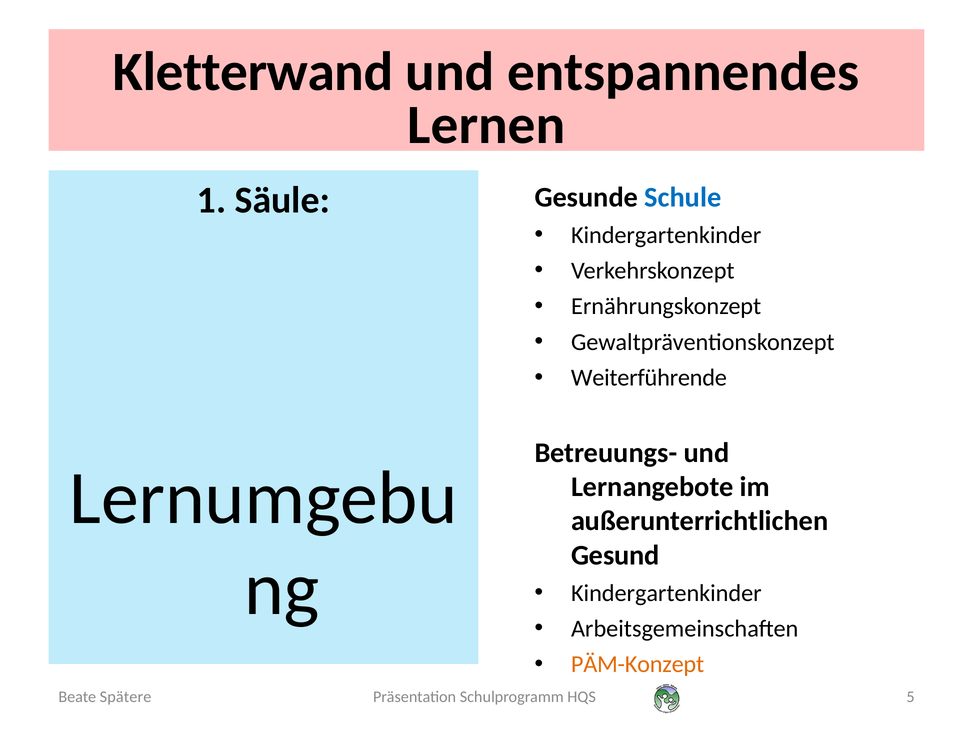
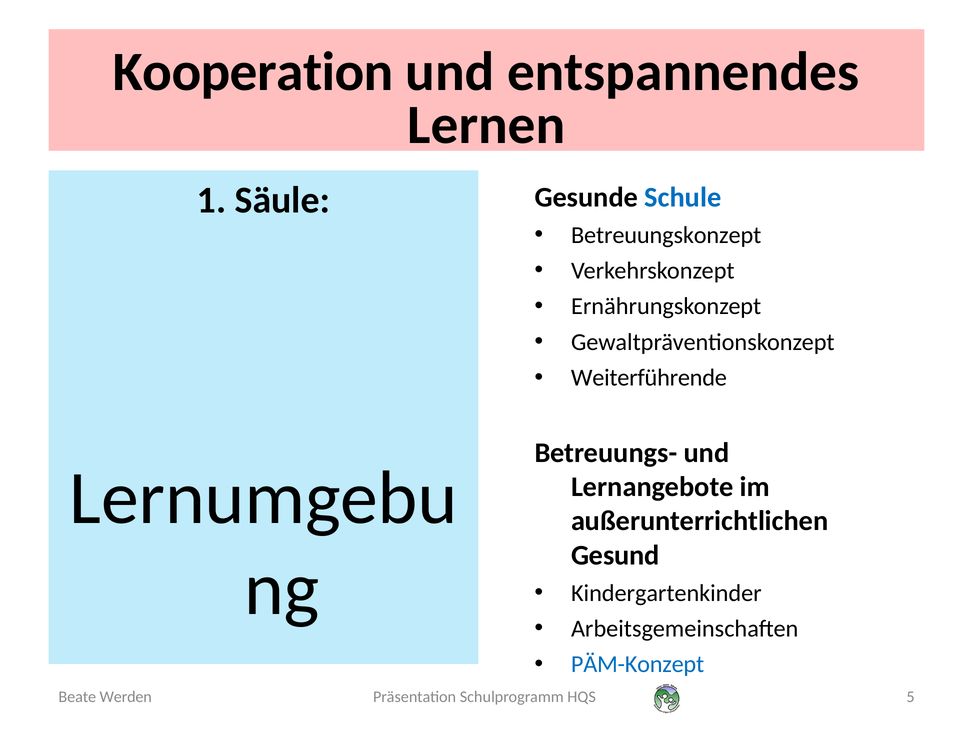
Kletterwand: Kletterwand -> Kooperation (253, 72)
Kindergartenkinder: Kindergartenkinder -> Betreuungskonzept (666, 235)
PÄM-Konzept colour: orange -> blue (638, 664)
Spätere: Spätere -> Werden (126, 697)
